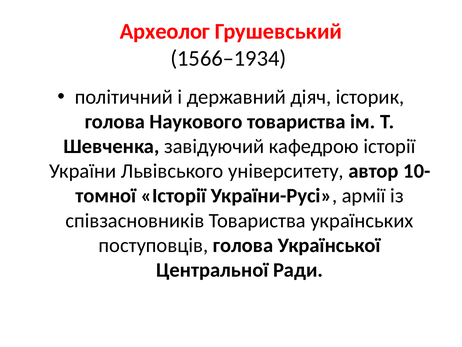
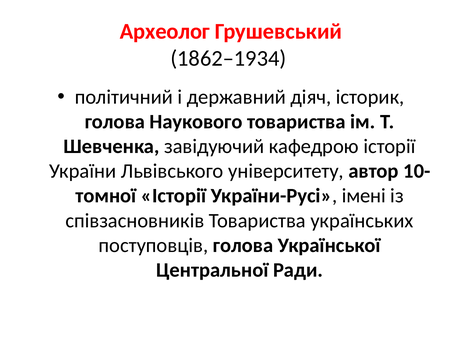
1566–1934: 1566–1934 -> 1862–1934 (228, 58)
армії: армії -> імені (364, 196)
